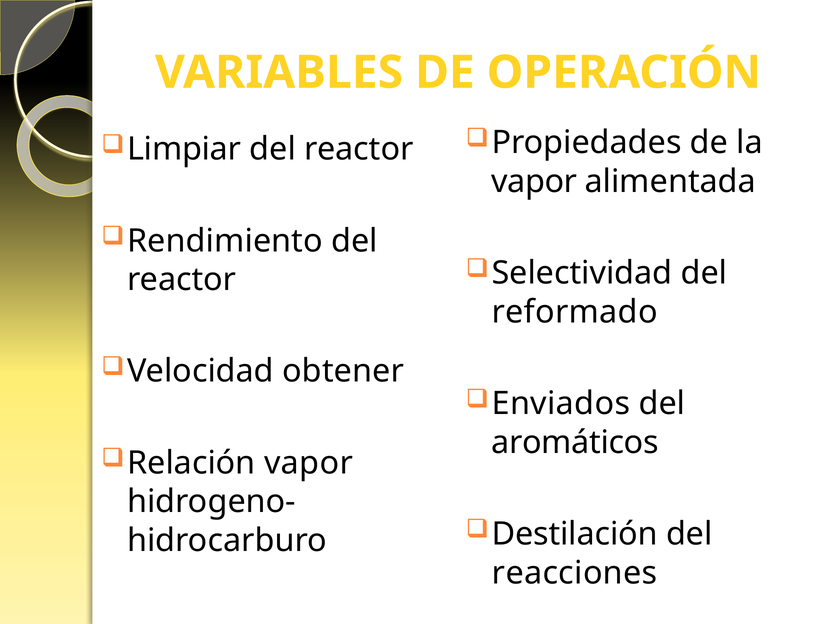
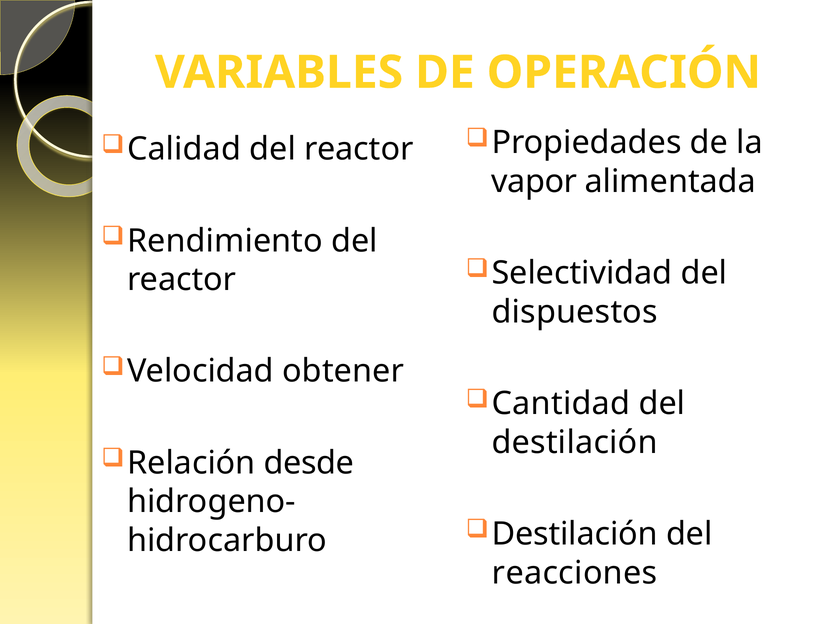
Limpiar: Limpiar -> Calidad (184, 149)
reformado: reformado -> dispuestos (575, 312)
Enviados: Enviados -> Cantidad (561, 404)
aromáticos: aromáticos -> destilación (575, 443)
Relación vapor: vapor -> desde (309, 463)
